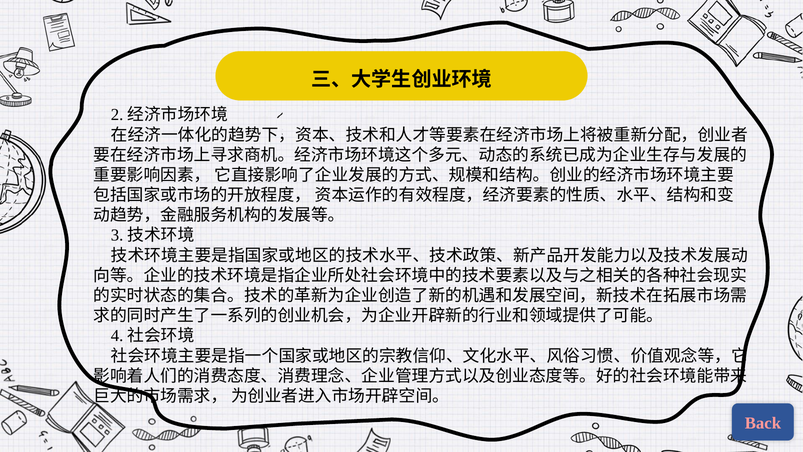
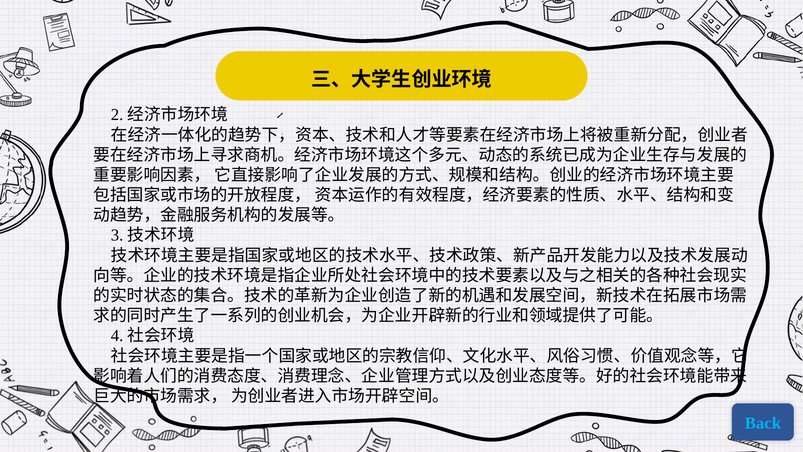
Back colour: pink -> light blue (763, 423)
